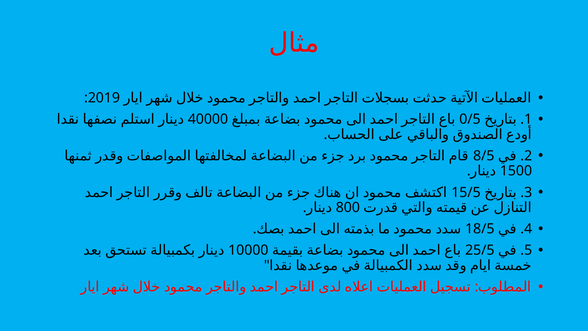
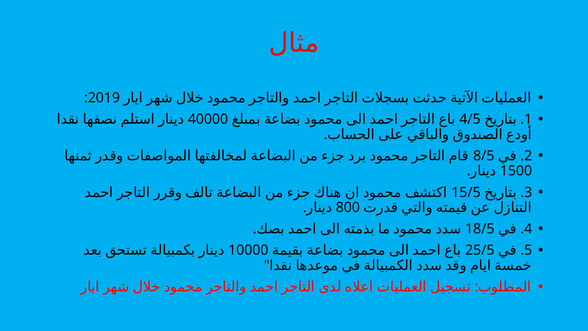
0/5: 0/5 -> 4/5 (470, 119)
